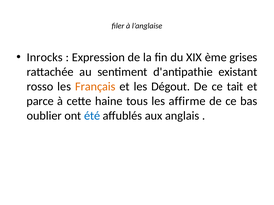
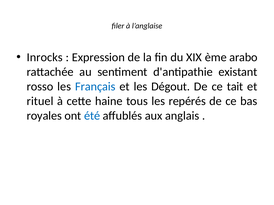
grises: grises -> arabo (243, 57)
Français colour: orange -> blue (95, 87)
parce: parce -> rituel (40, 101)
affirme: affirme -> repérés (187, 101)
oublier: oublier -> royales (44, 116)
